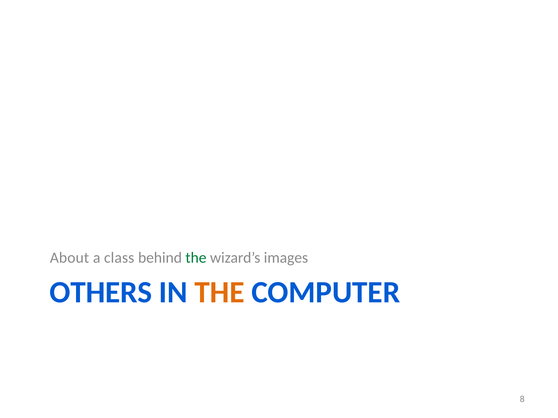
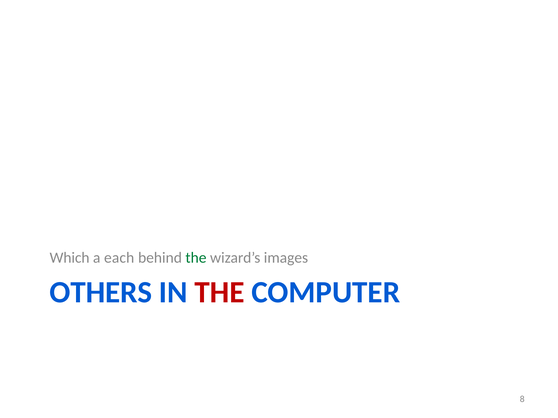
About: About -> Which (70, 258)
class: class -> each (119, 258)
THE colour: orange -> red (219, 292)
